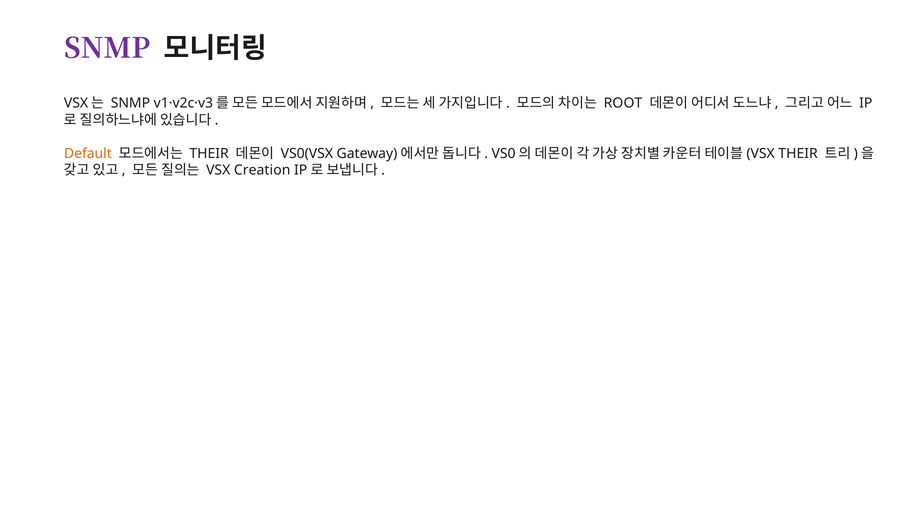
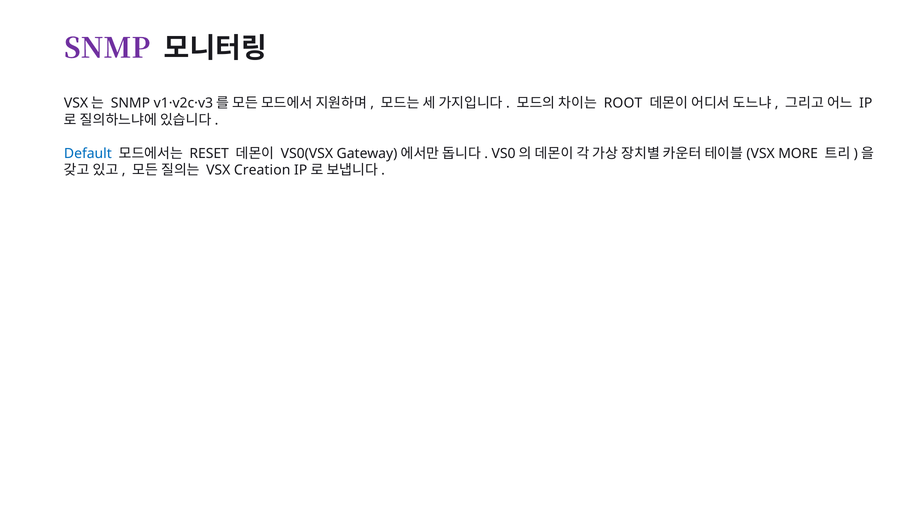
Default colour: orange -> blue (88, 153)
THEIR: THEIR -> RESET (209, 153)
VSX THEIR: THEIR -> MORE (798, 153)
